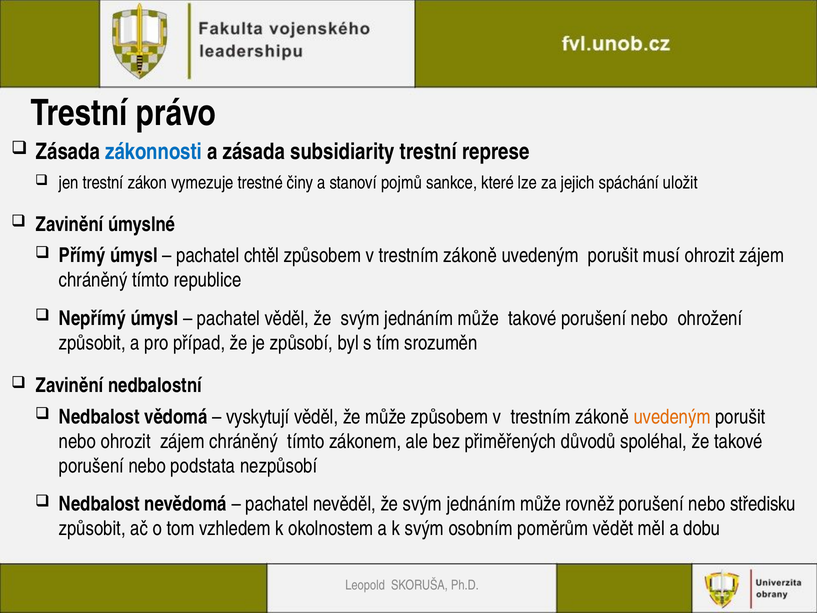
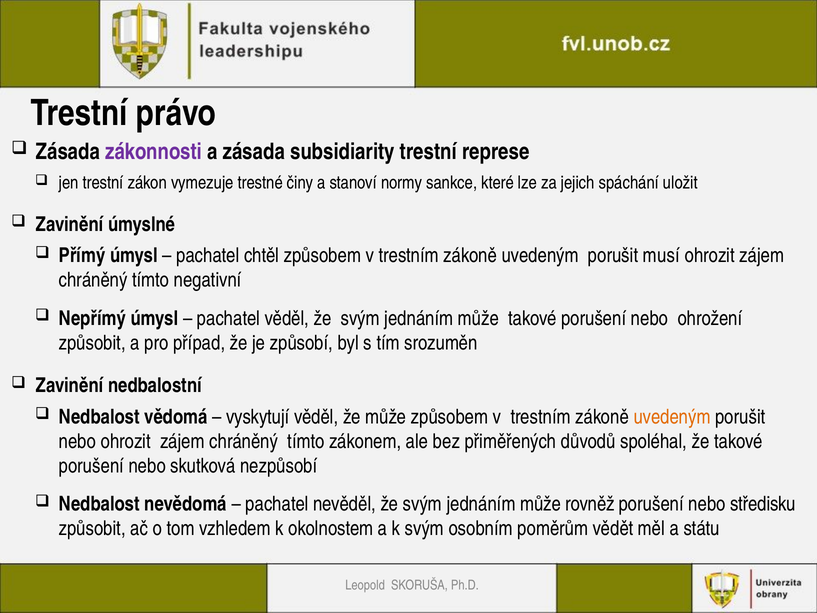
zákonnosti colour: blue -> purple (154, 152)
pojmů: pojmů -> normy (402, 183)
republice: republice -> negativní (208, 280)
podstata: podstata -> skutková (203, 466)
dobu: dobu -> státu (702, 528)
